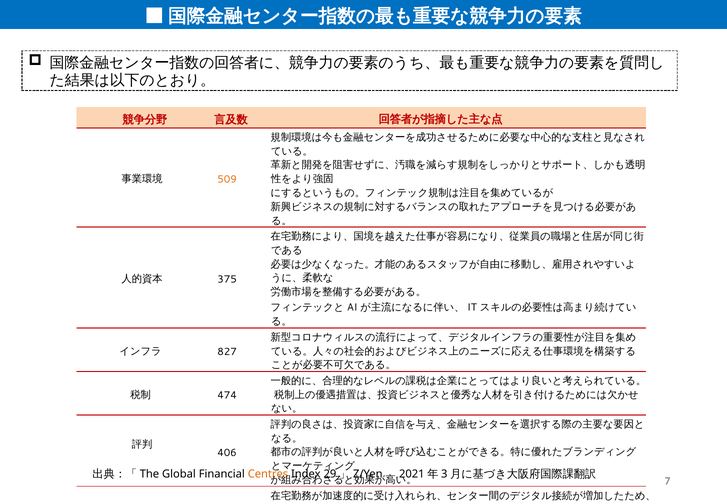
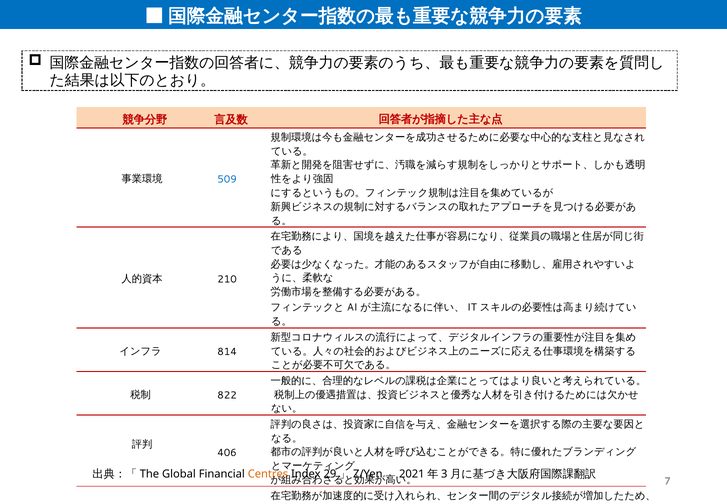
509 colour: orange -> blue (227, 179)
375: 375 -> 210 (227, 279)
827: 827 -> 814 (227, 351)
474: 474 -> 822 (227, 395)
